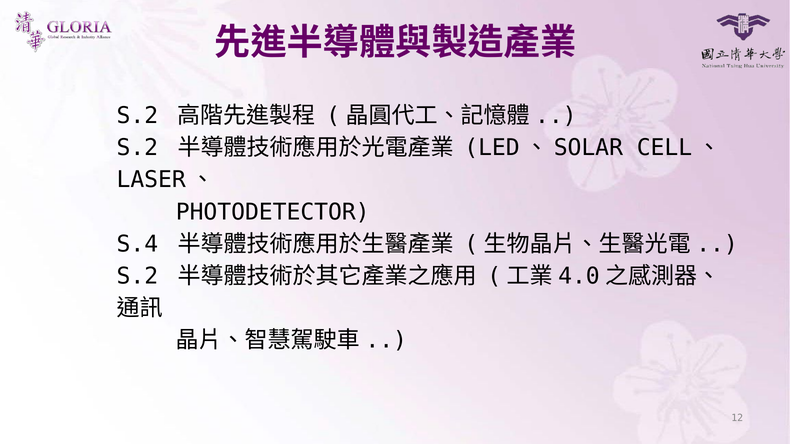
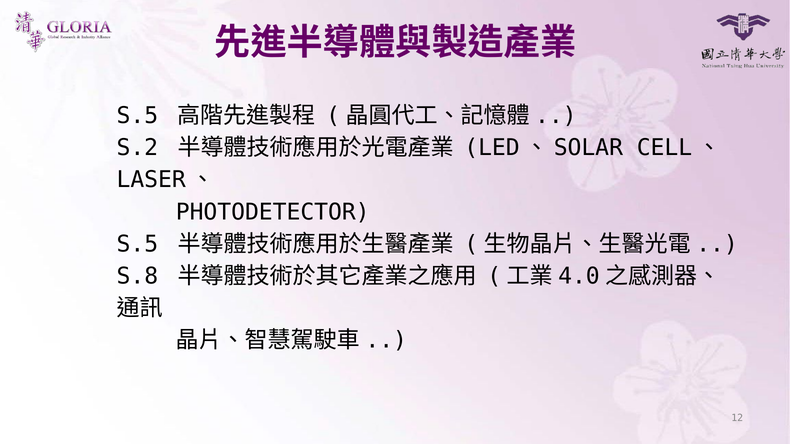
S.2: S.2 -> S.5 (137, 116)
S.4: S.4 -> S.5 (137, 244)
S.2: S.2 -> S.8 (137, 276)
